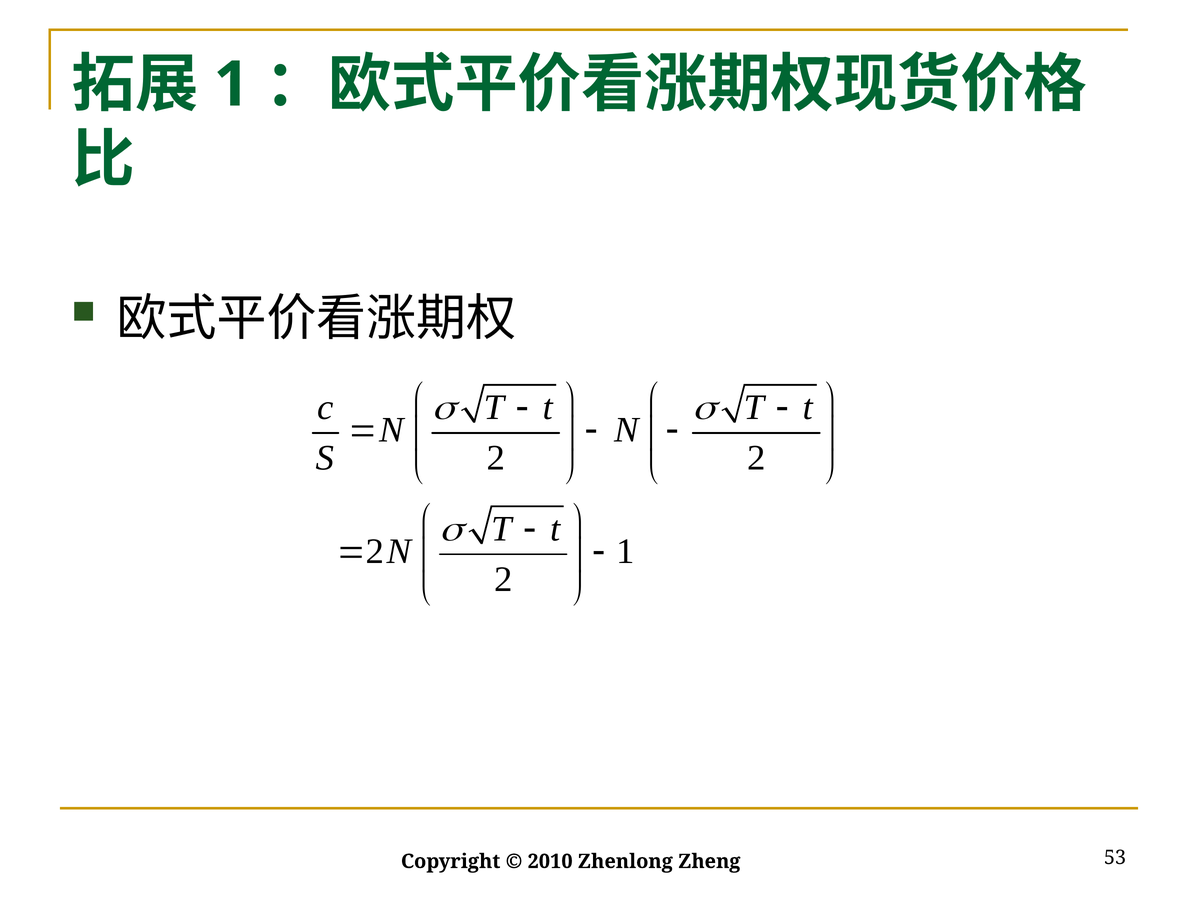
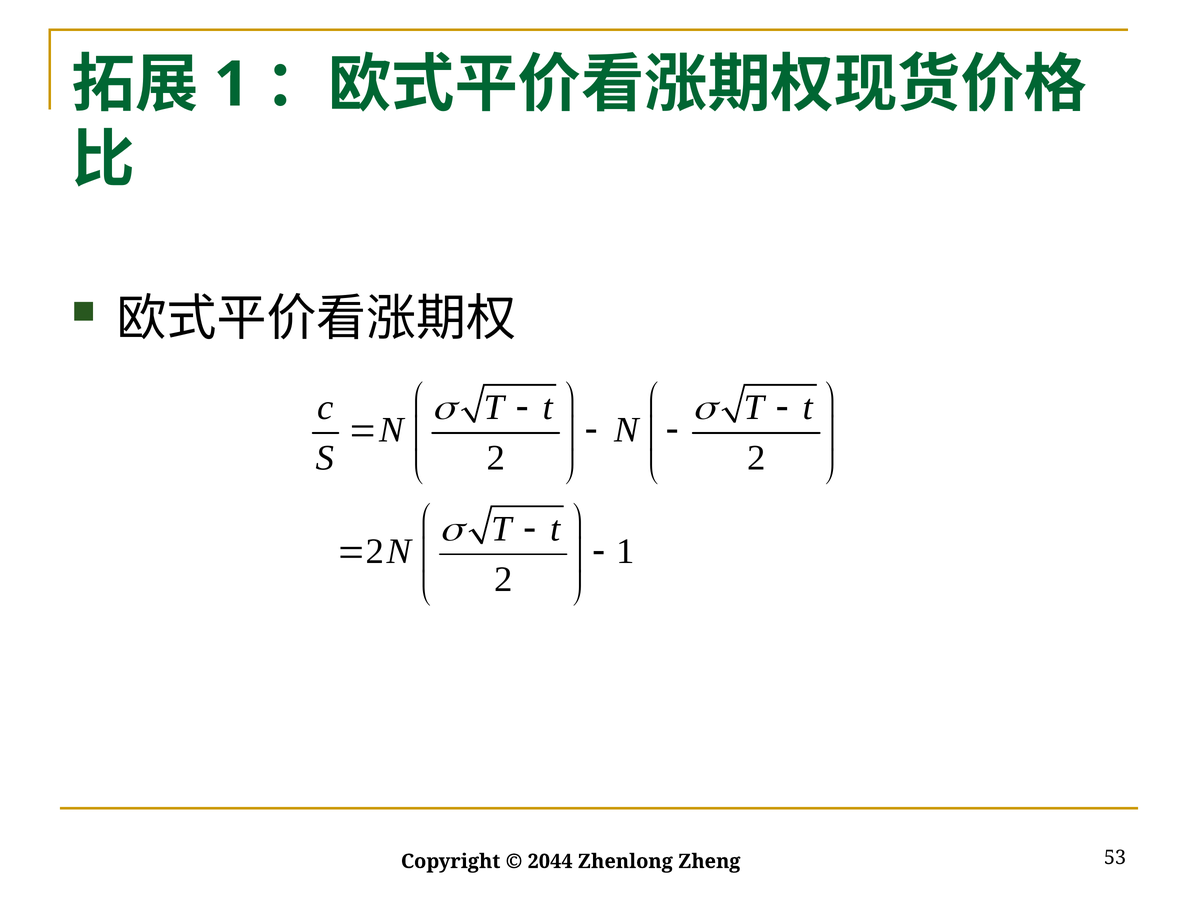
2010: 2010 -> 2044 (550, 862)
